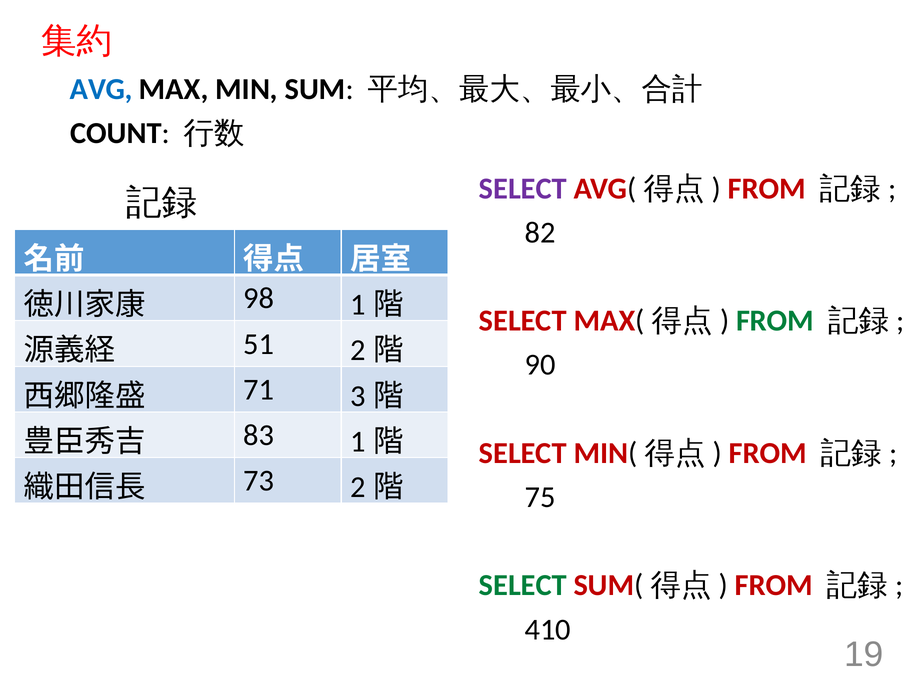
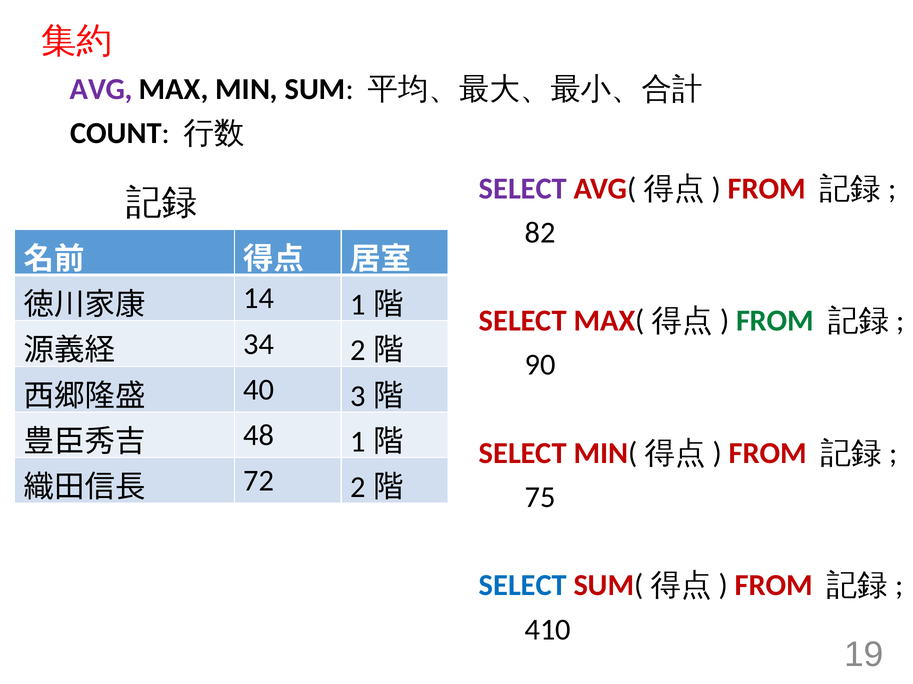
AVG colour: blue -> purple (101, 89)
98: 98 -> 14 (259, 299)
51: 51 -> 34 (259, 344)
71: 71 -> 40 (259, 390)
83: 83 -> 48 (259, 436)
73: 73 -> 72 (259, 481)
SELECT colour: green -> blue (523, 586)
